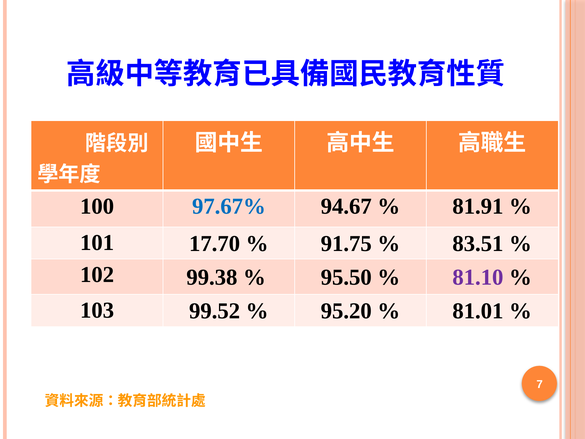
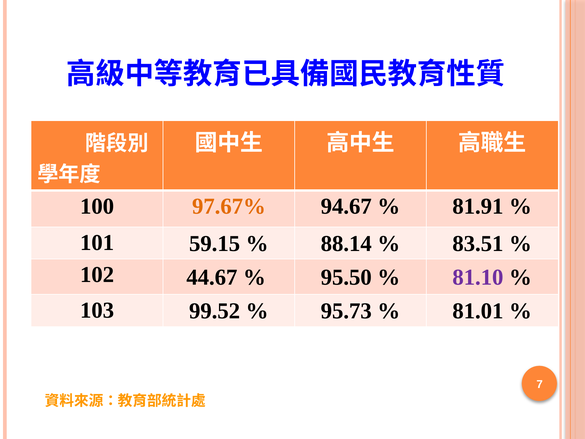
97.67% colour: blue -> orange (229, 206)
17.70: 17.70 -> 59.15 (215, 243)
91.75: 91.75 -> 88.14 (346, 243)
99.38: 99.38 -> 44.67 (212, 277)
95.20: 95.20 -> 95.73 (346, 311)
